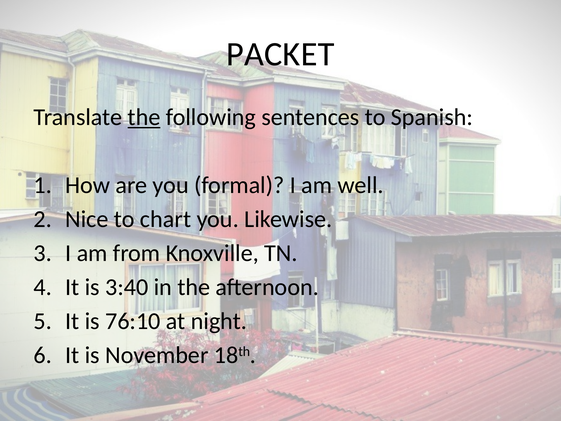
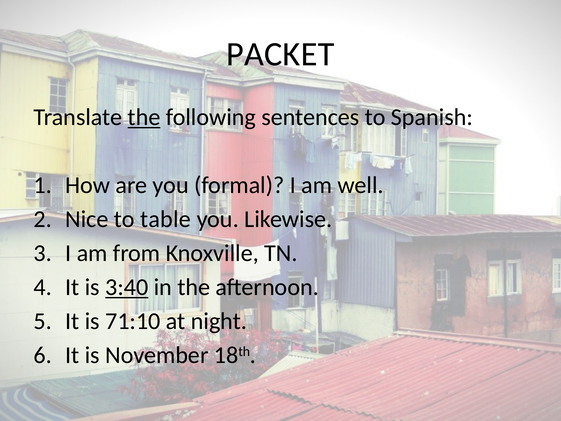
chart: chart -> table (165, 219)
3:40 underline: none -> present (127, 287)
76:10: 76:10 -> 71:10 (133, 321)
